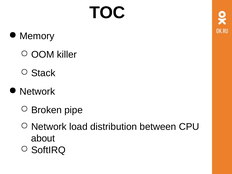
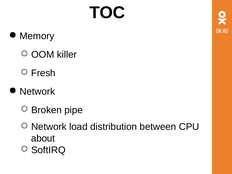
Stack: Stack -> Fresh (43, 73)
